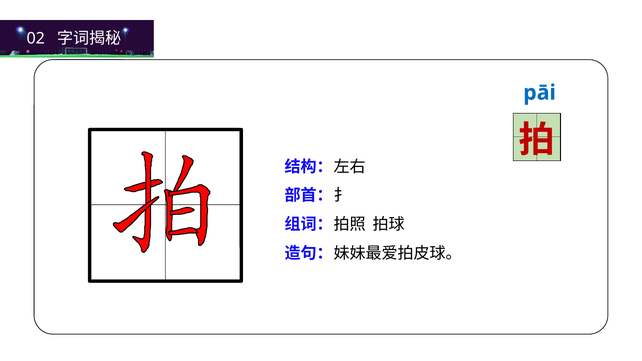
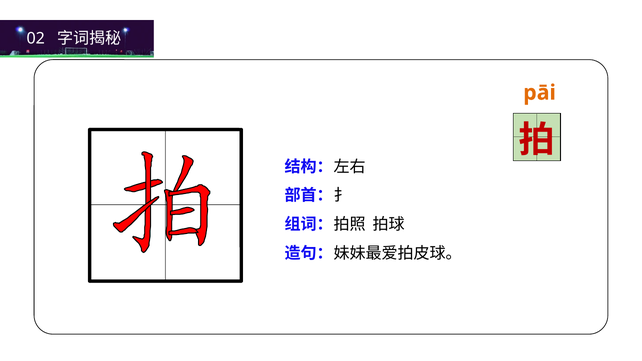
pāi colour: blue -> orange (540, 93)
